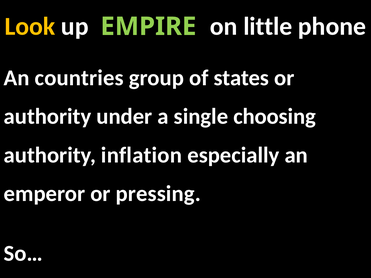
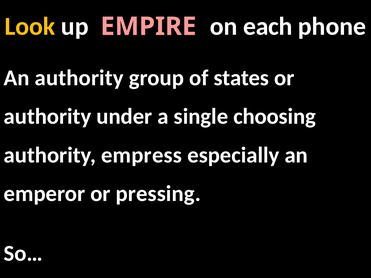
EMPIRE colour: light green -> pink (148, 27)
little: little -> each (268, 27)
An countries: countries -> authority (79, 78)
inflation: inflation -> empress (141, 155)
